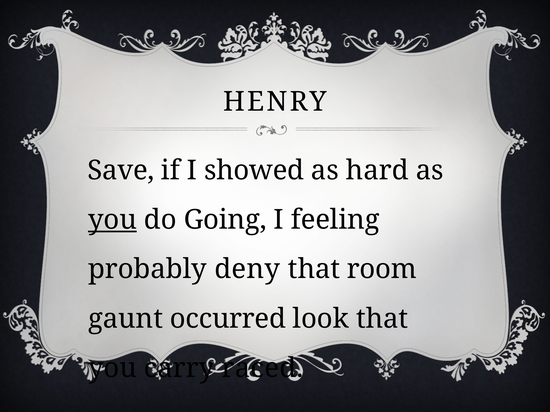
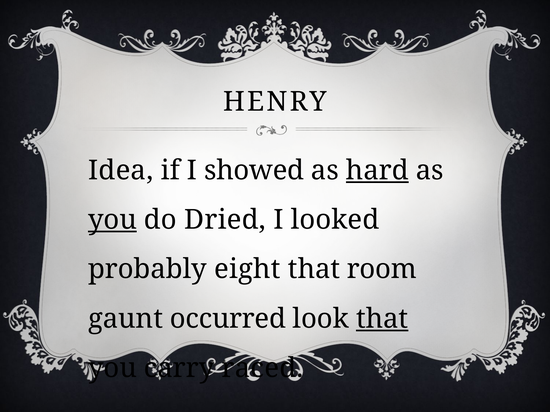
Save: Save -> Idea (121, 171)
hard underline: none -> present (377, 171)
Going: Going -> Dried (225, 220)
feeling: feeling -> looked (335, 220)
deny: deny -> eight (247, 270)
that underline: none -> present (382, 319)
